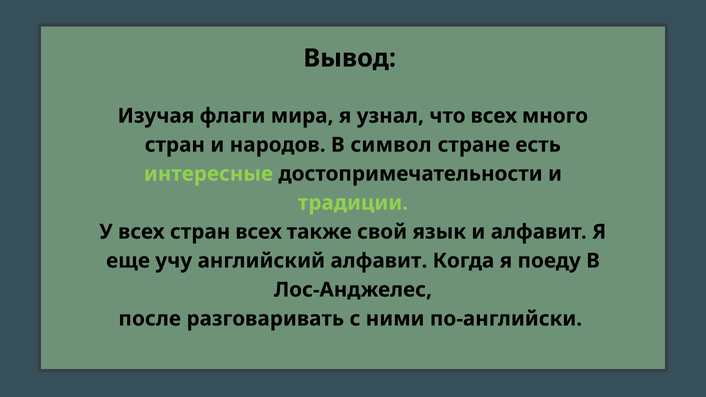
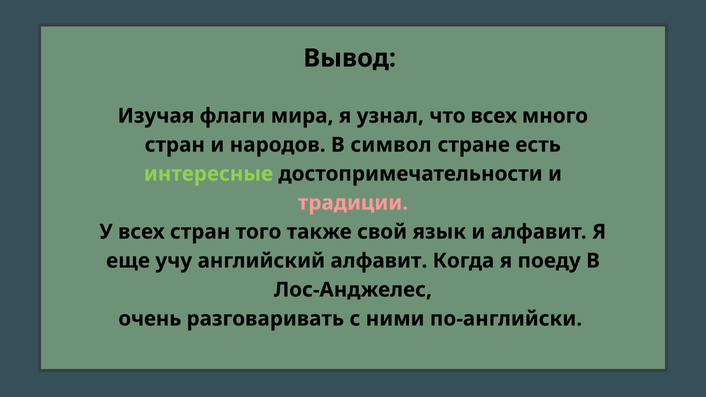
традиции colour: light green -> pink (353, 203)
стран всех: всех -> того (258, 232)
после: после -> очень (150, 319)
